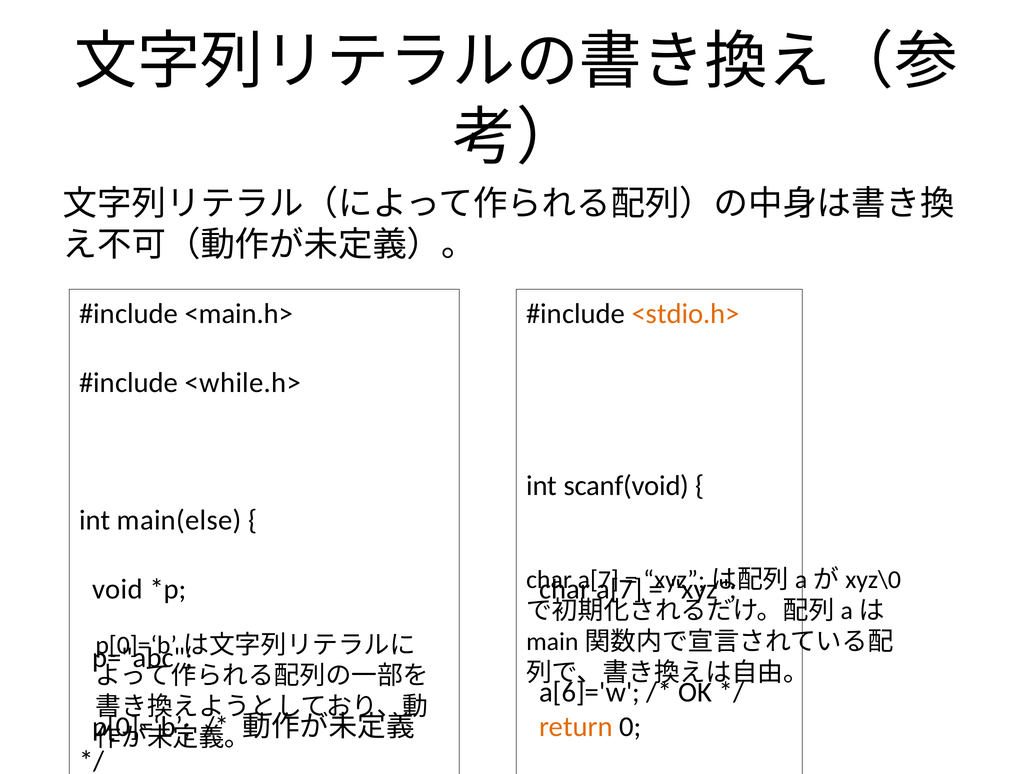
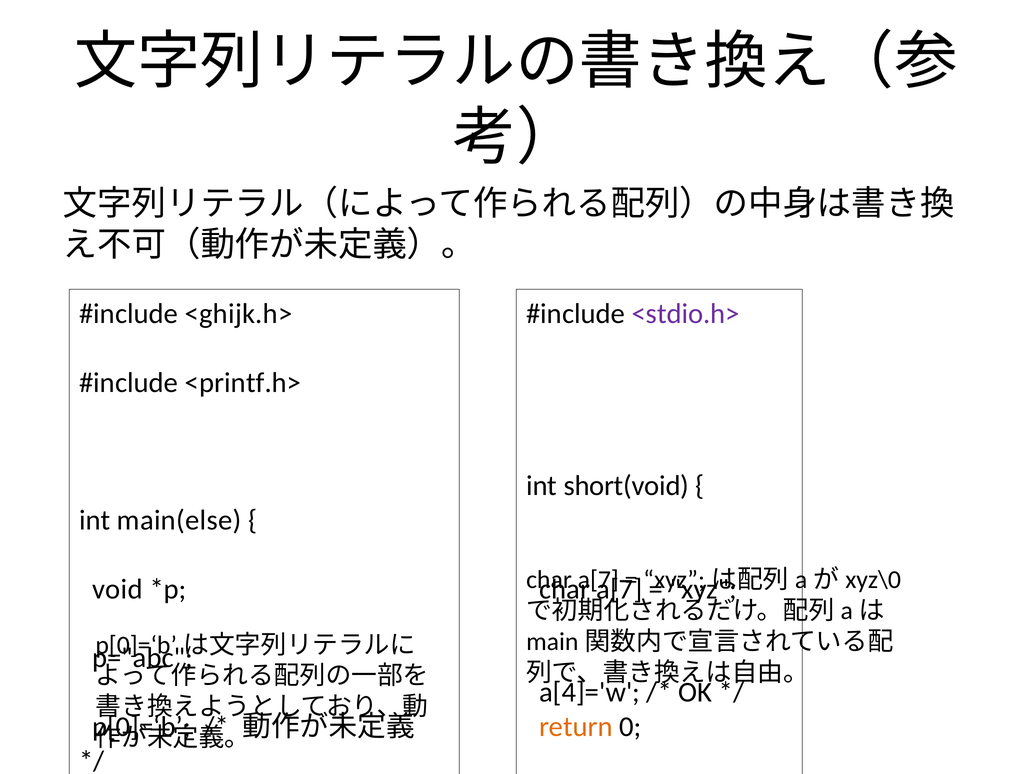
<stdio.h> colour: orange -> purple (686, 314)
<main.h>: <main.h> -> <ghijk.h> (239, 314)
<while.h>: <while.h> -> <printf.h> (243, 383)
scanf(void: scanf(void -> short(void (626, 486)
a[6]='w: a[6]='w -> a[4]='w (590, 692)
